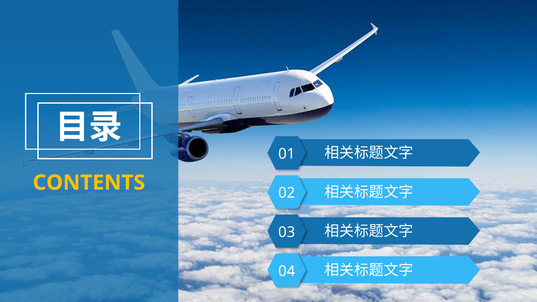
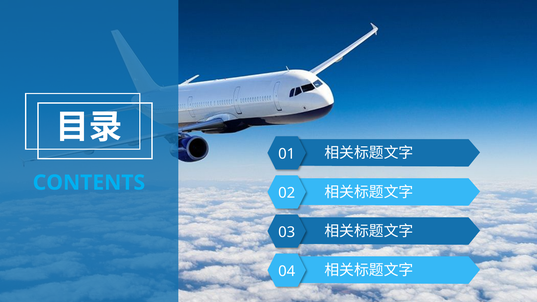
CONTENTS colour: yellow -> light blue (89, 183)
